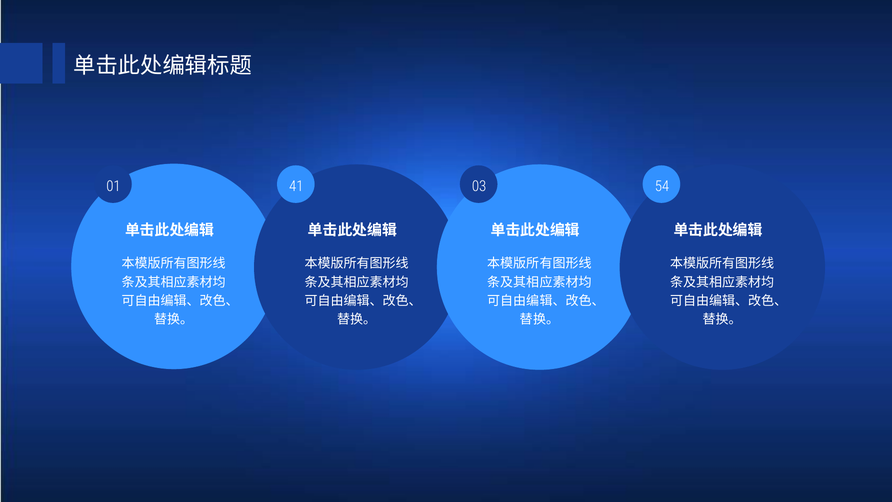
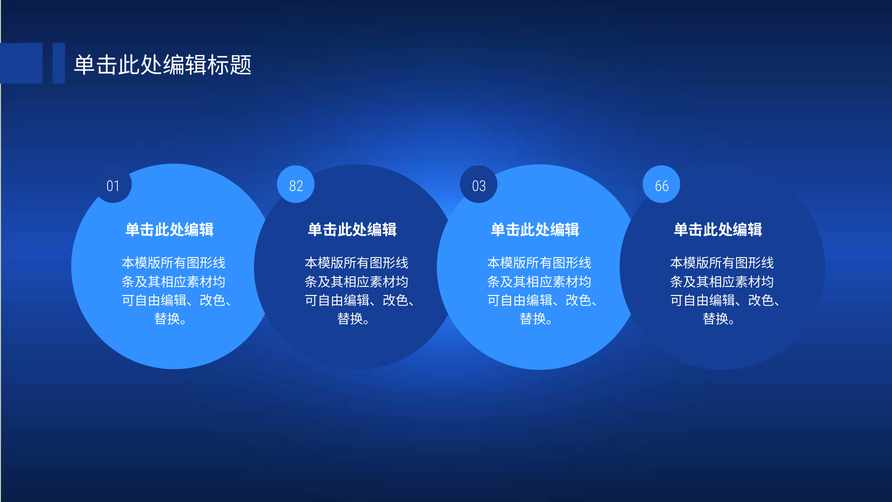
41: 41 -> 82 (296, 186)
54: 54 -> 66 (662, 186)
